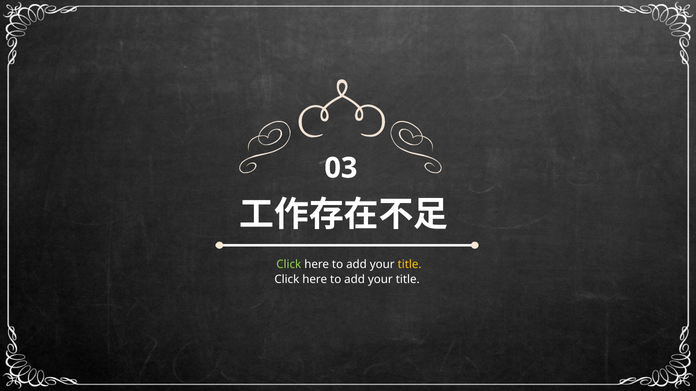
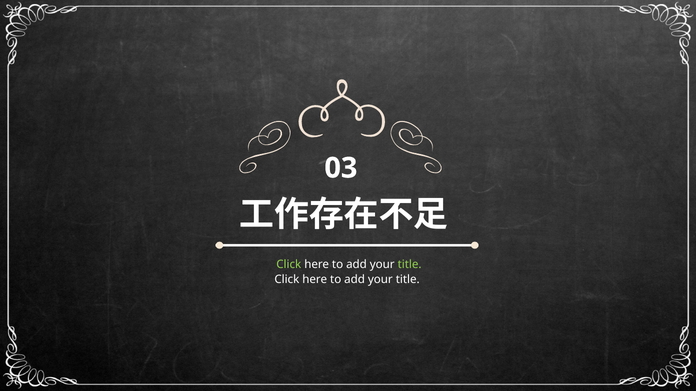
title colour: yellow -> light green (410, 265)
